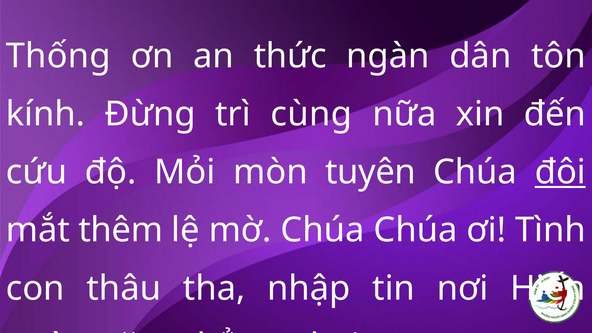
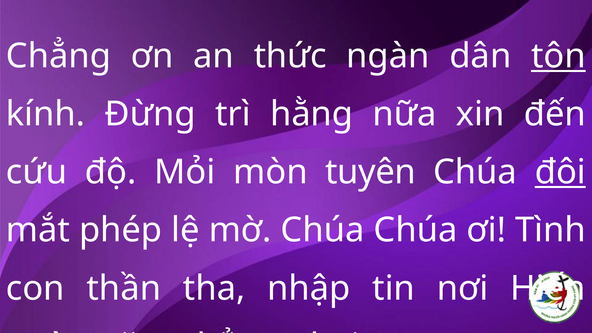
Thống: Thống -> Chẳng (58, 56)
tôn underline: none -> present (558, 56)
cùng: cùng -> hằng (312, 114)
thêm: thêm -> phép (121, 230)
thâu: thâu -> thần (124, 288)
